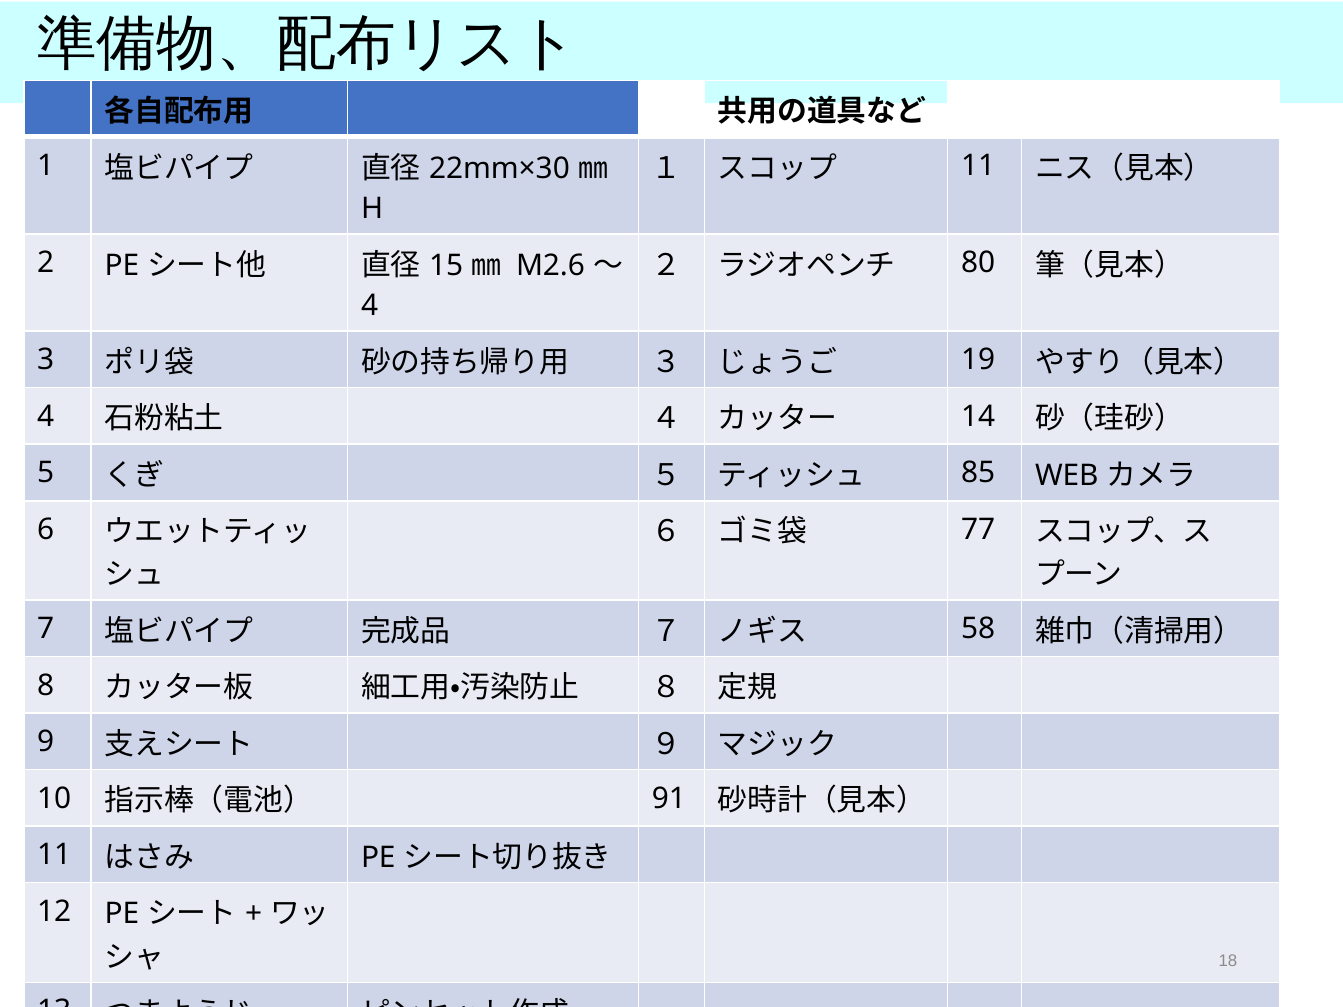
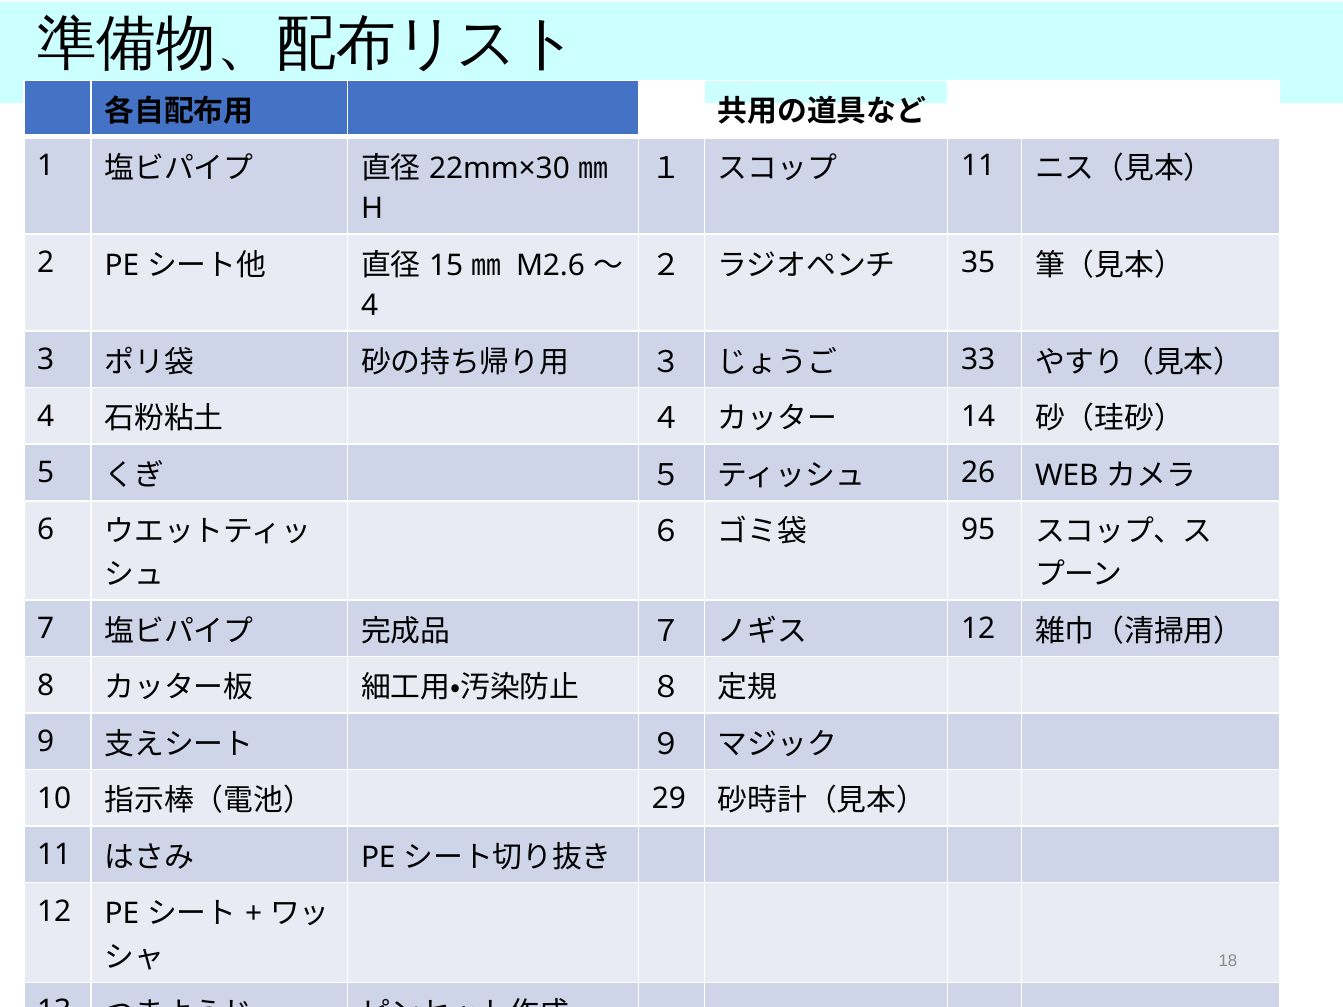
80: 80 -> 35 (978, 263)
19: 19 -> 33 (978, 360)
85: 85 -> 26 (978, 473)
77: 77 -> 95 (978, 530)
58: 58 -> 12 (978, 629)
91: 91 -> 29 (669, 798)
